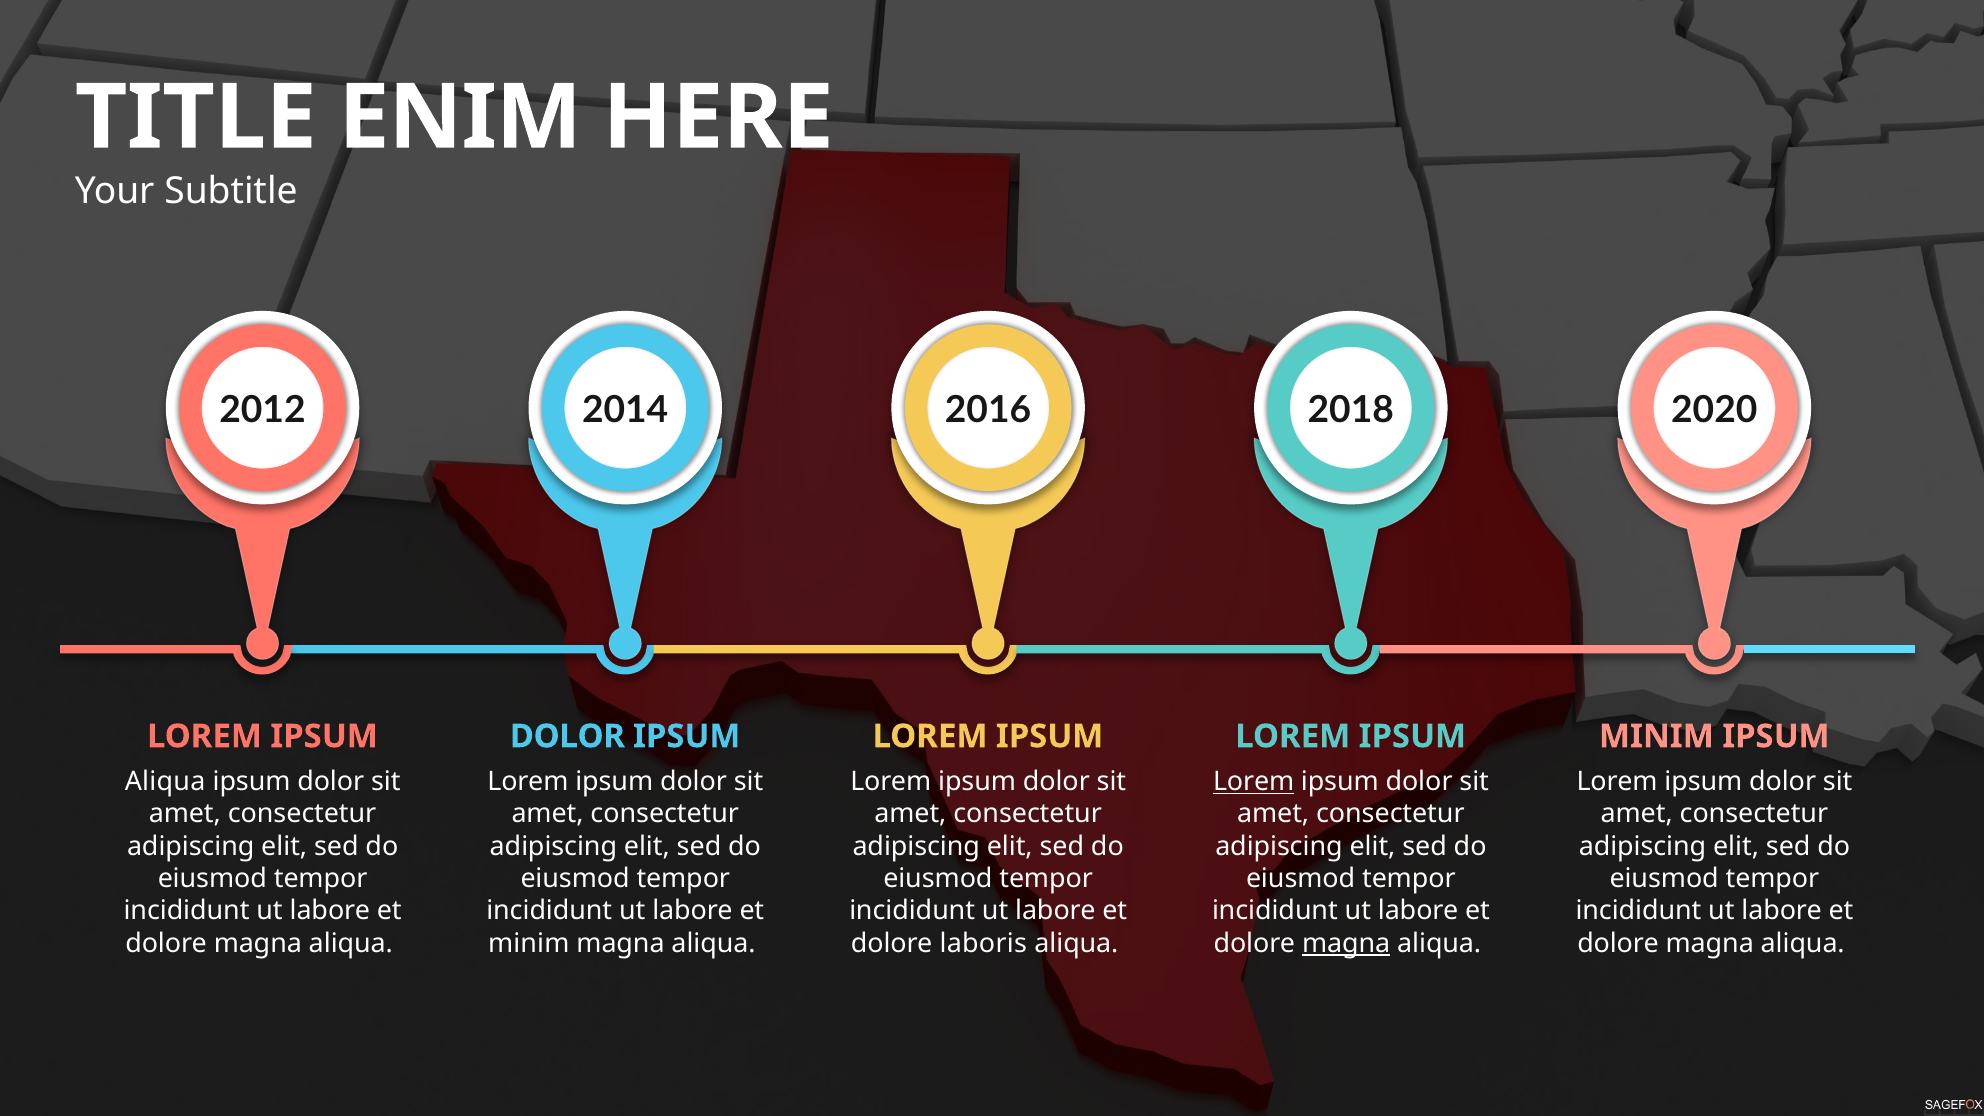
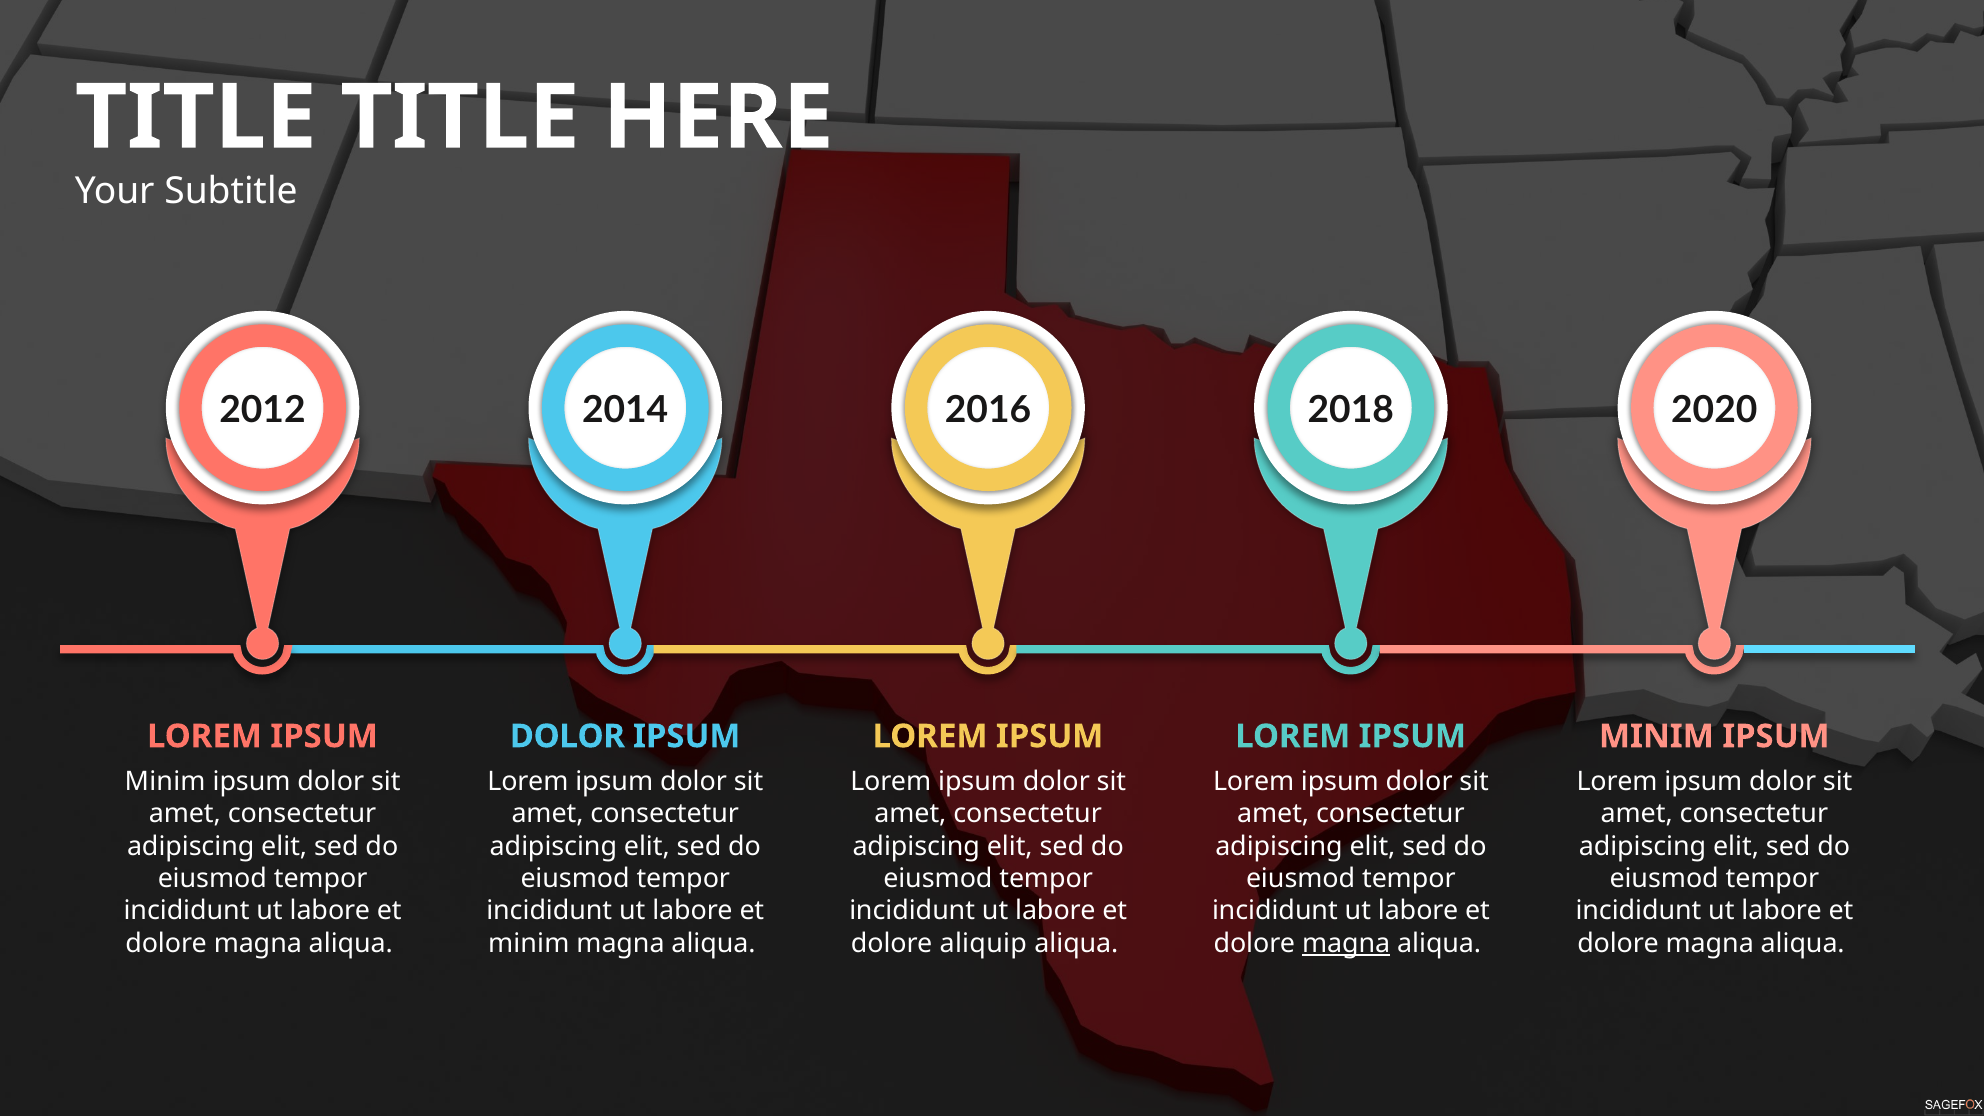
ENIM: ENIM -> TITLE (460, 118)
Aliqua: Aliqua -> Minim (165, 782)
Lorem underline: present -> none (1254, 782)
laboris: laboris -> aliquip (983, 943)
